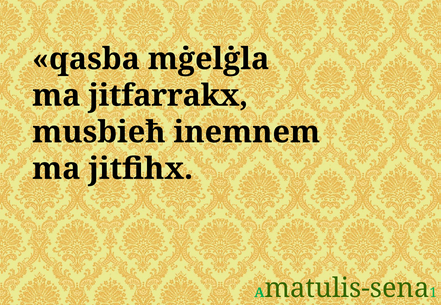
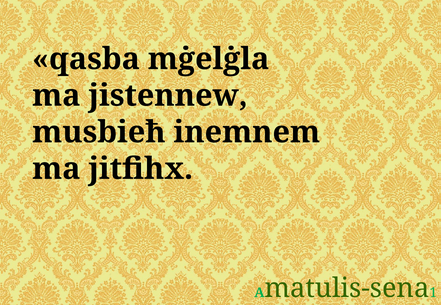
jitfarrakx: jitfarrakx -> jistennew (168, 96)
